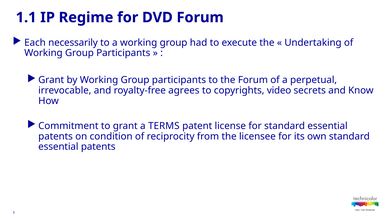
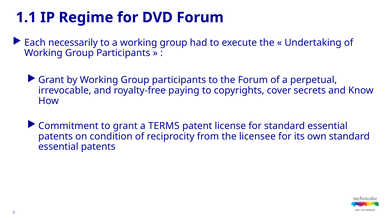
agrees: agrees -> paying (184, 91)
video: video -> cover (279, 91)
